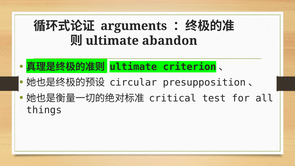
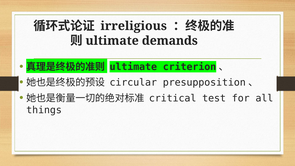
arguments: arguments -> irreligious (134, 26)
abandon: abandon -> demands (170, 41)
